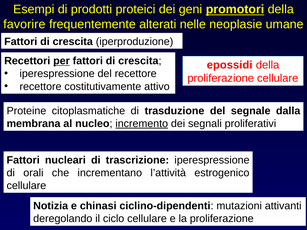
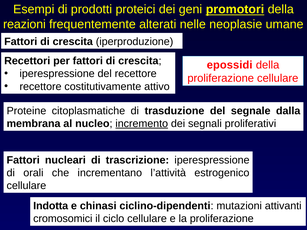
favorire: favorire -> reazioni (24, 24)
per underline: present -> none (62, 61)
Notizia: Notizia -> Indotta (51, 206)
deregolando: deregolando -> cromosomici (63, 219)
